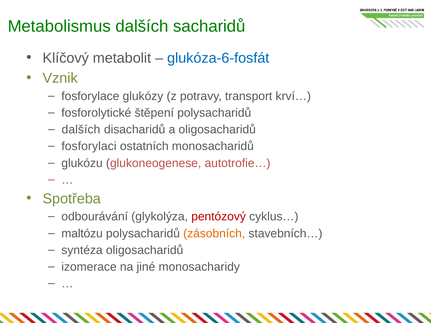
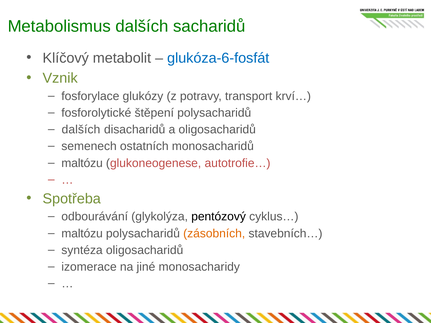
fosforylaci: fosforylaci -> semenech (89, 146)
glukózu: glukózu -> maltózu (82, 163)
pentózový colour: red -> black (219, 217)
